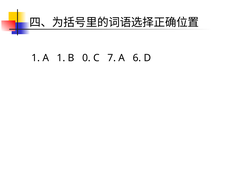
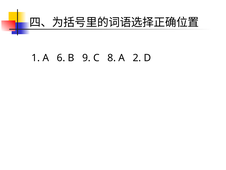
A 1: 1 -> 6 (61, 58)
0: 0 -> 9 (86, 58)
7: 7 -> 8 (112, 58)
6: 6 -> 2 (137, 58)
